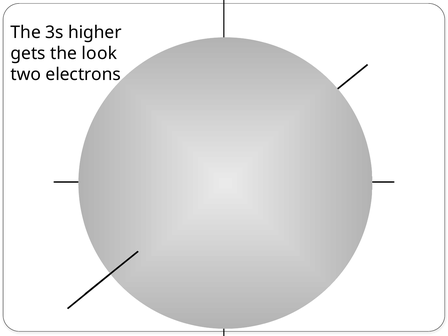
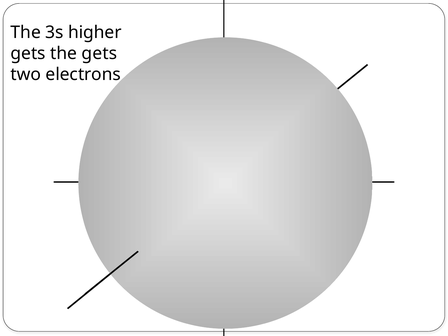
the look: look -> gets (99, 53)
